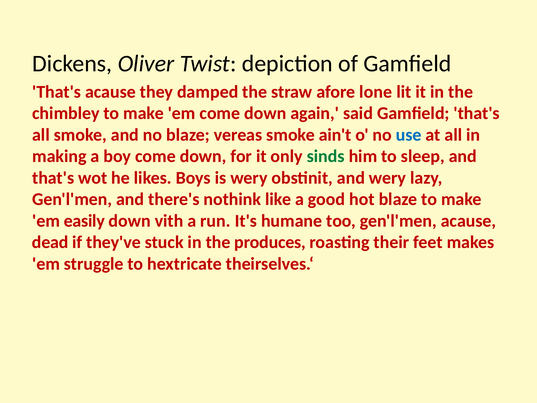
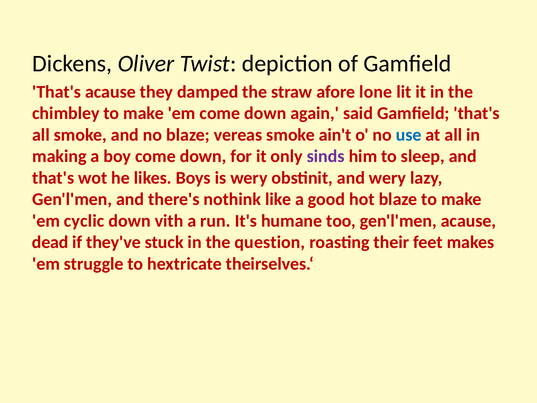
sinds colour: green -> purple (326, 156)
easily: easily -> cyclic (84, 221)
produces: produces -> question (270, 242)
